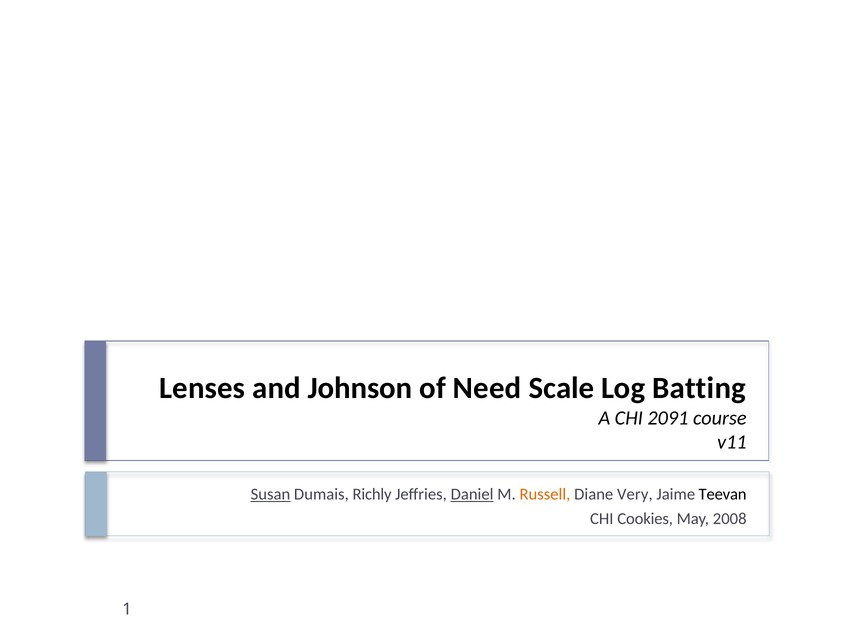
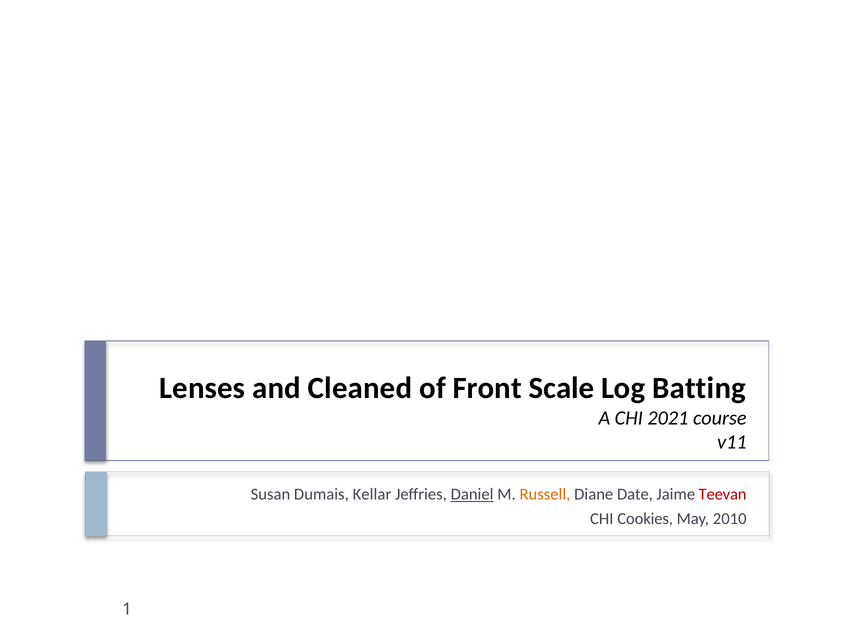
Johnson: Johnson -> Cleaned (360, 388)
Need: Need -> Front (487, 388)
2091: 2091 -> 2021 (668, 418)
Susan underline: present -> none (270, 495)
Richly: Richly -> Kellar (372, 495)
Very: Very -> Date (635, 495)
Teevan colour: black -> red (723, 495)
2008: 2008 -> 2010 (730, 519)
